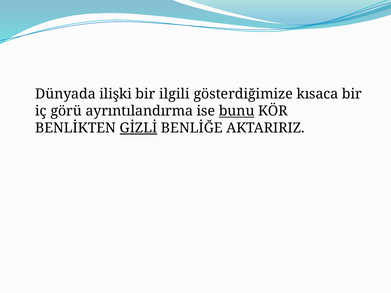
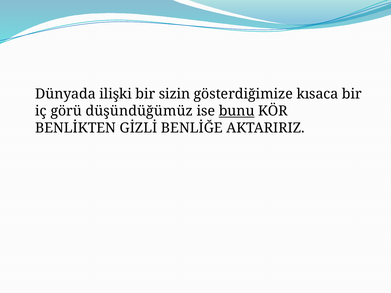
ilgili: ilgili -> sizin (175, 94)
ayrıntılandırma: ayrıntılandırma -> düşündüğümüz (139, 111)
GİZLİ underline: present -> none (138, 128)
